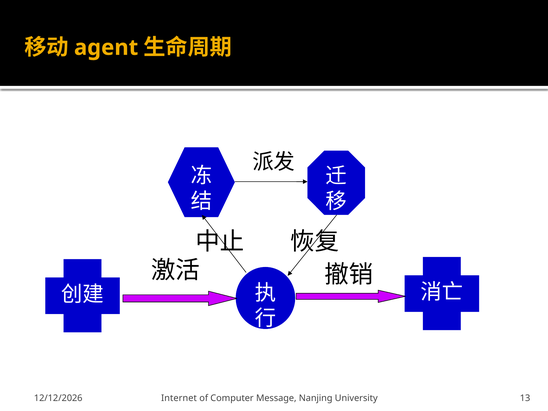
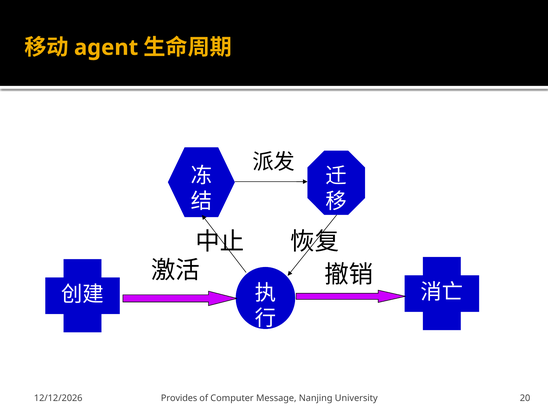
Internet: Internet -> Provides (179, 398)
13: 13 -> 20 (525, 398)
